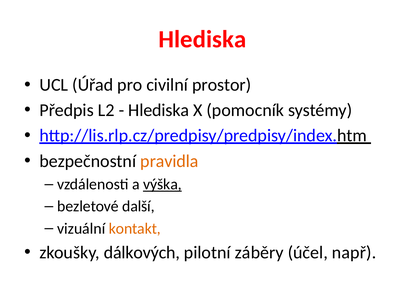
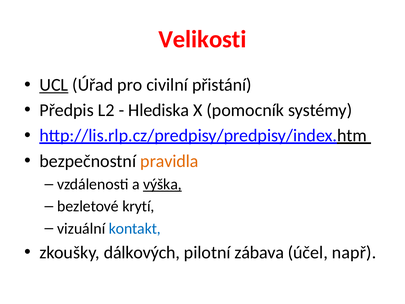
Hlediska: Hlediska -> Velikosti (202, 39)
UCL underline: none -> present (54, 85)
prostor: prostor -> přistání (222, 85)
další: další -> krytí (138, 206)
kontakt colour: orange -> blue (135, 228)
záběry: záběry -> zábava (259, 252)
